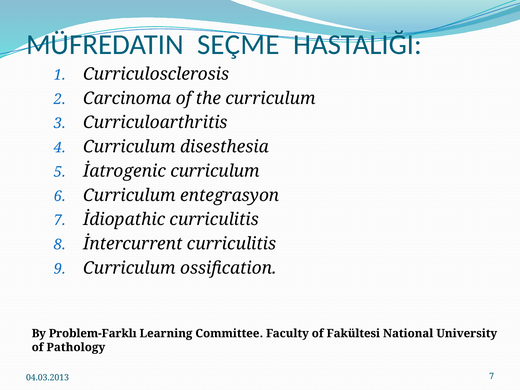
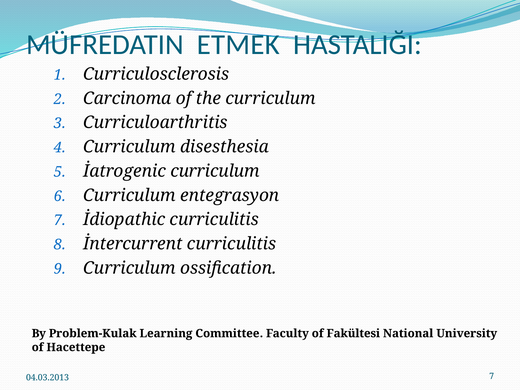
SEÇME: SEÇME -> ETMEK (238, 45)
Problem-Farklı: Problem-Farklı -> Problem-Kulak (93, 333)
Pathology: Pathology -> Hacettepe (76, 347)
